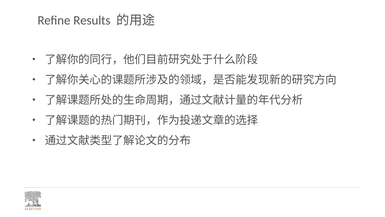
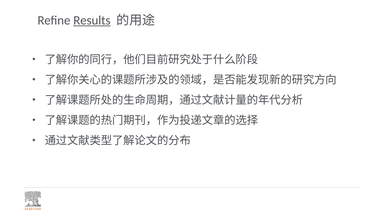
Results underline: none -> present (92, 20)
